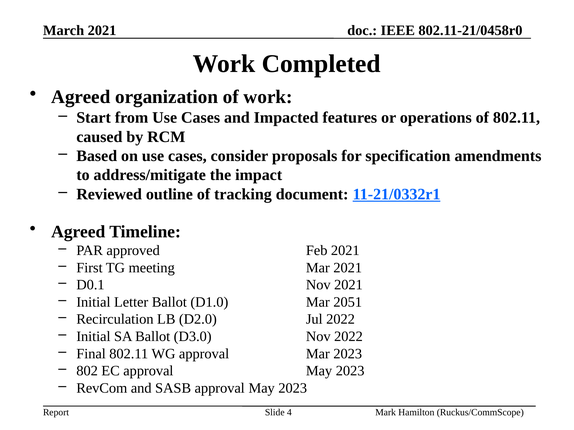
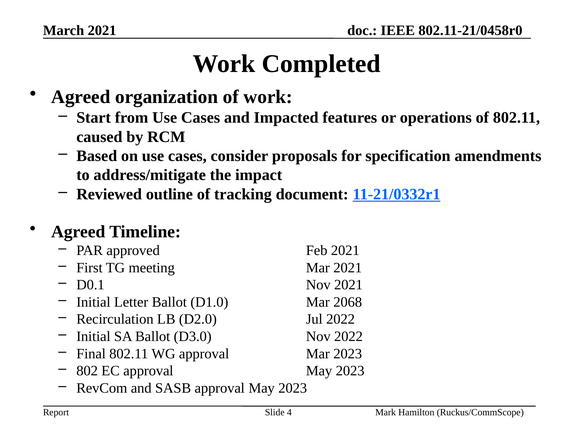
2051: 2051 -> 2068 (348, 302)
